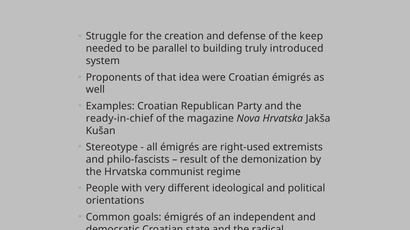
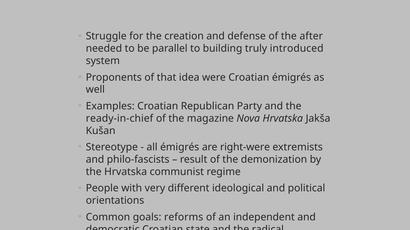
keep: keep -> after (311, 36)
right-used: right-used -> right-were (245, 148)
goals émigrés: émigrés -> reforms (184, 218)
